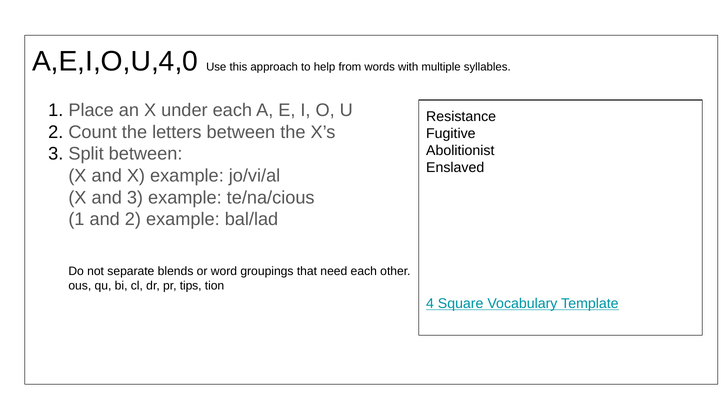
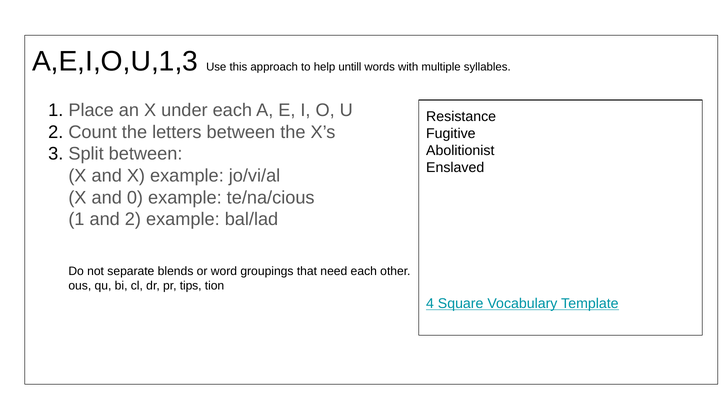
A,E,I,O,U,4,0: A,E,I,O,U,4,0 -> A,E,I,O,U,1,3 (115, 61)
from: from -> untill (350, 67)
and 3: 3 -> 0 (135, 198)
